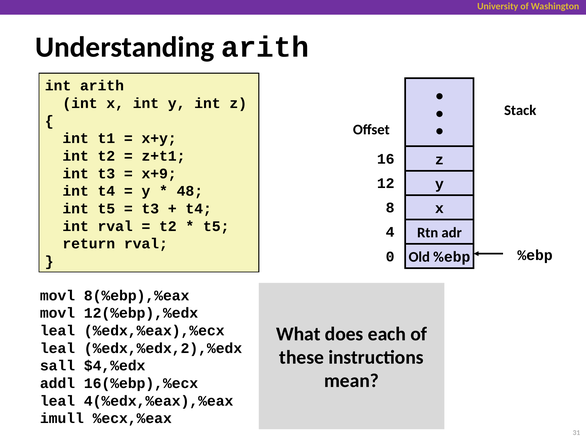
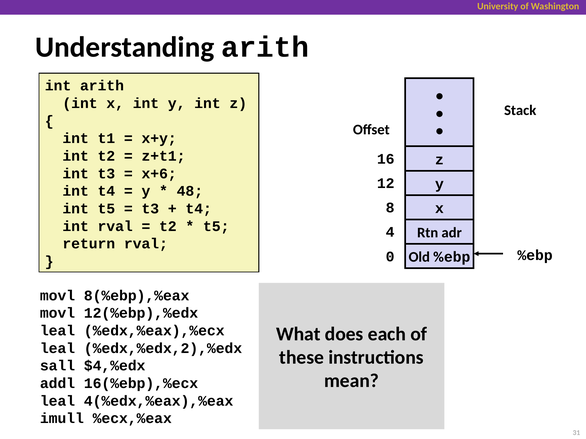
x+9: x+9 -> x+6 (159, 174)
